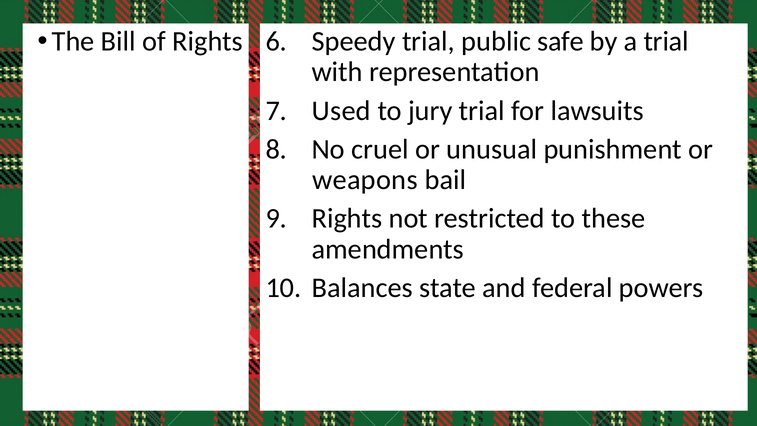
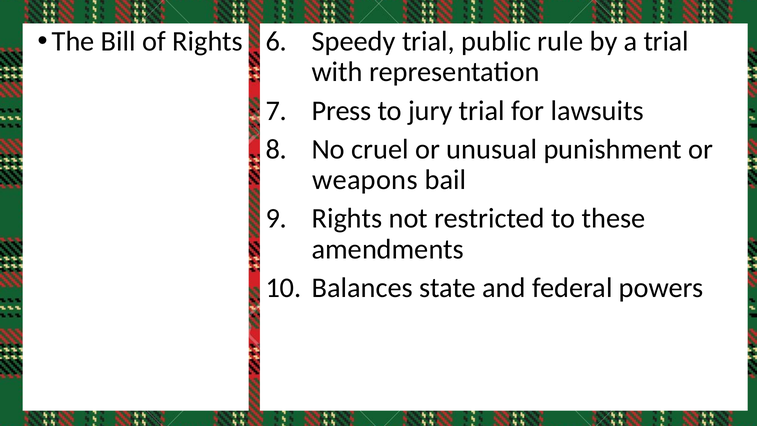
safe: safe -> rule (560, 41)
Used: Used -> Press (342, 111)
